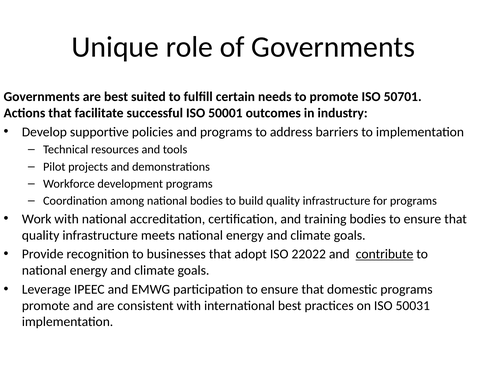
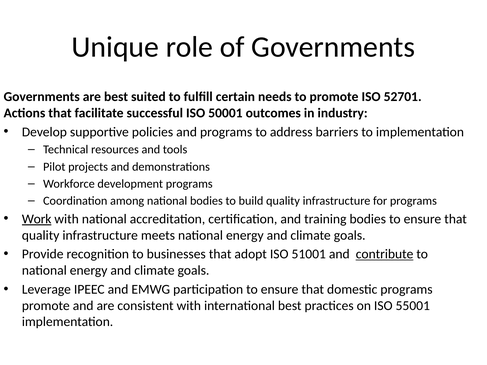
50701: 50701 -> 52701 (403, 97)
Work underline: none -> present (37, 219)
22022: 22022 -> 51001 (309, 254)
50031: 50031 -> 55001 (413, 306)
